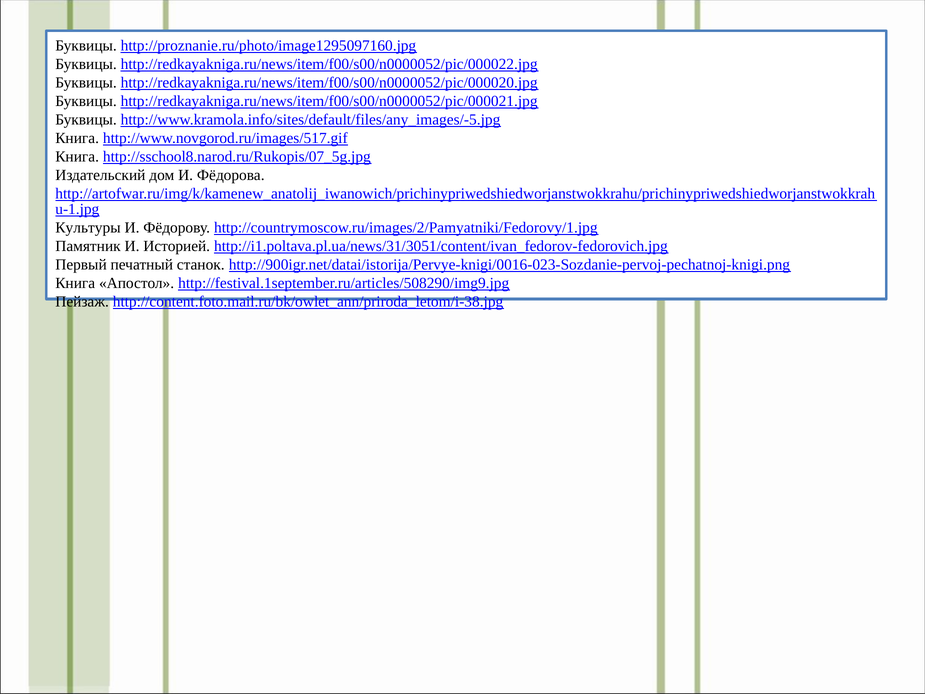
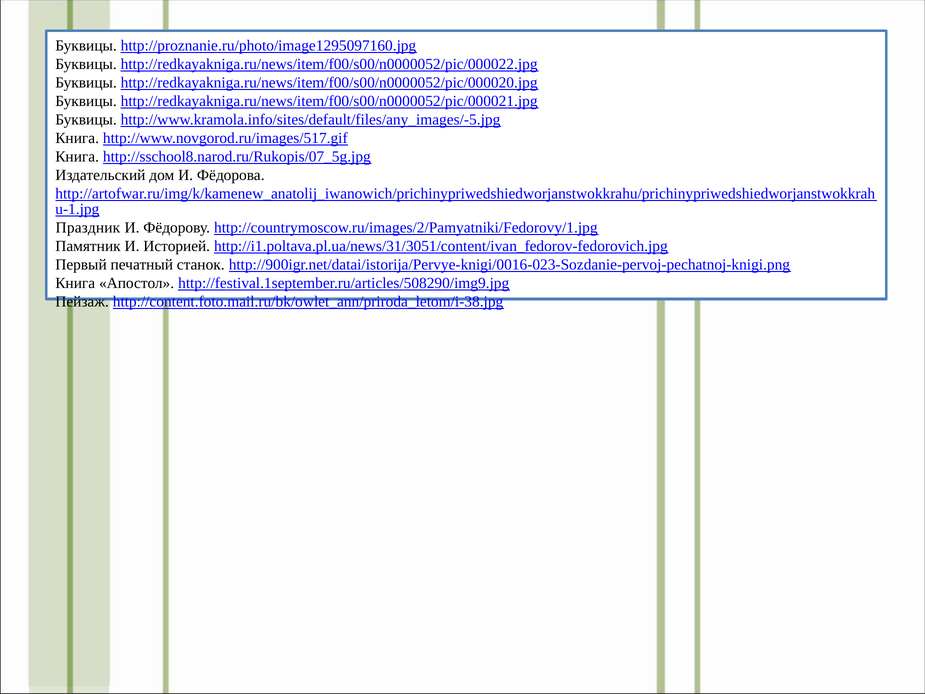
Культуры: Культуры -> Праздник (88, 228)
